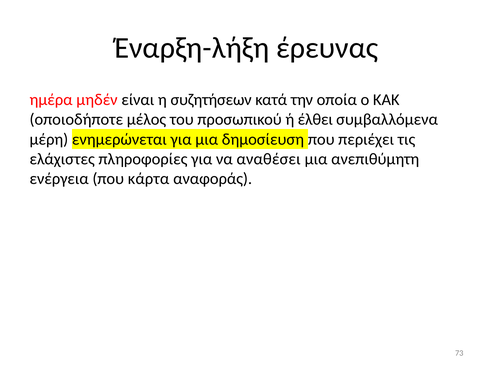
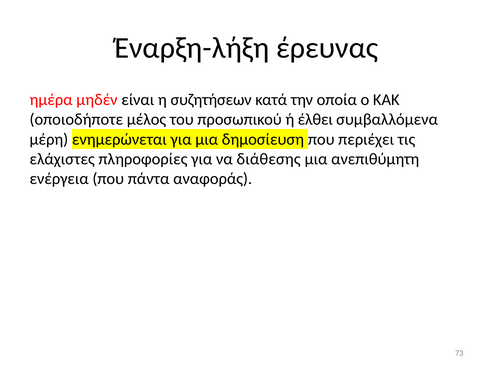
αναθέσει: αναθέσει -> διάθεσης (269, 159)
κάρτα: κάρτα -> πάντα (149, 179)
